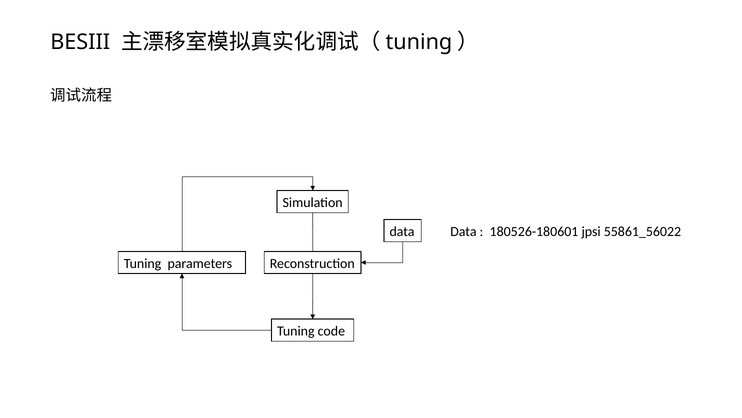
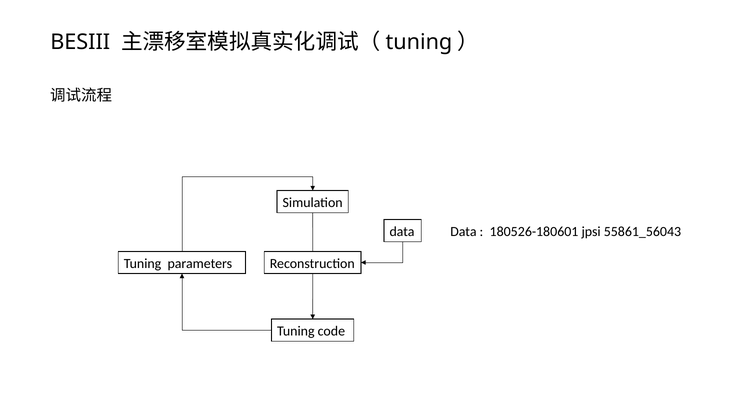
55861_56022: 55861_56022 -> 55861_56043 (642, 231)
